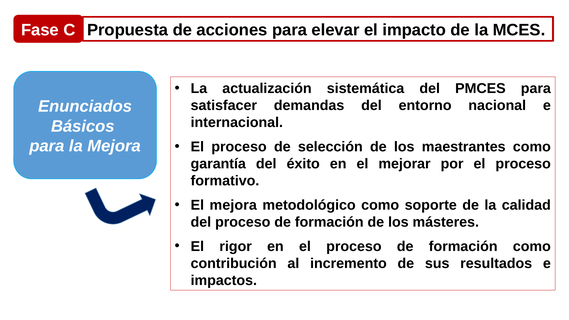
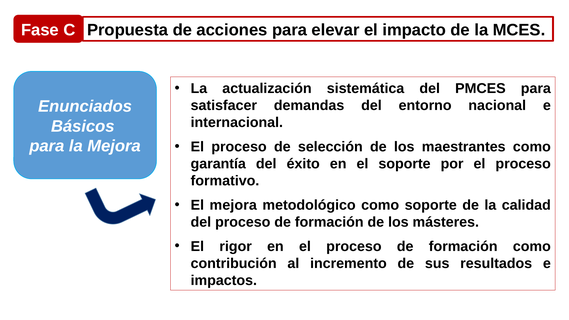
el mejorar: mejorar -> soporte (404, 164)
